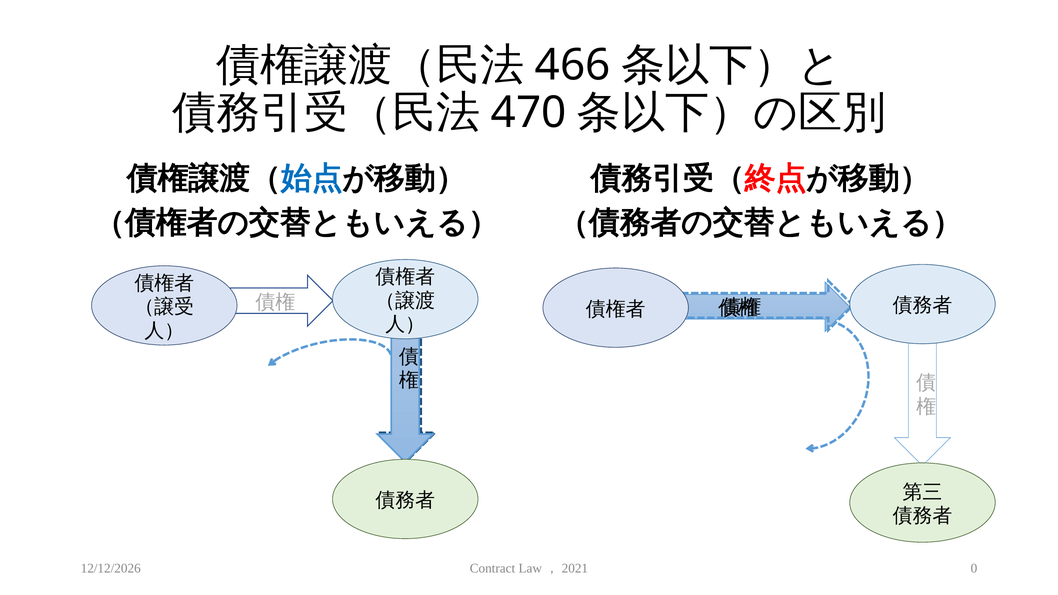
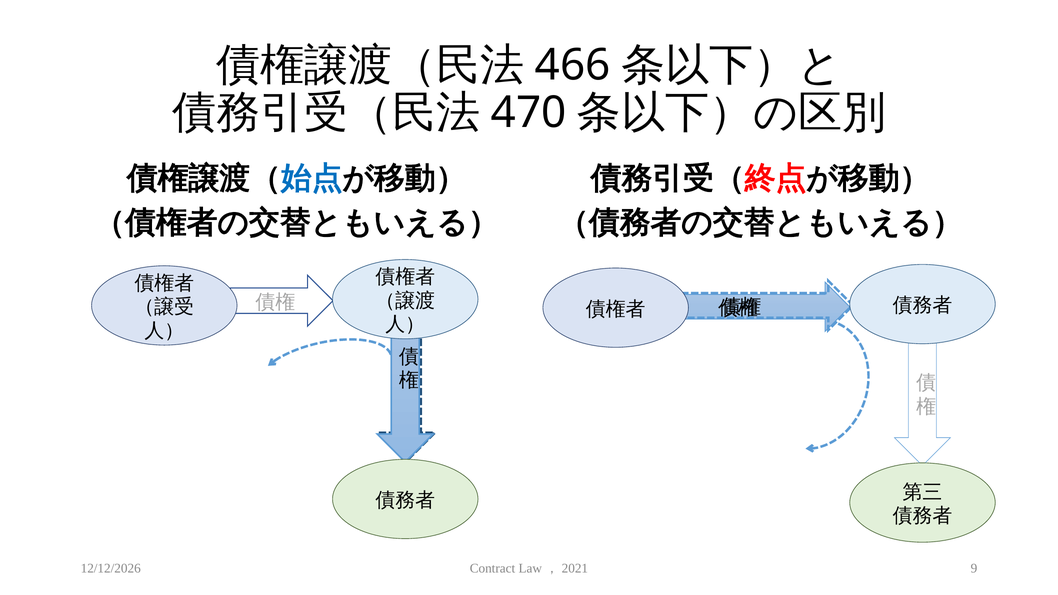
0: 0 -> 9 (974, 568)
